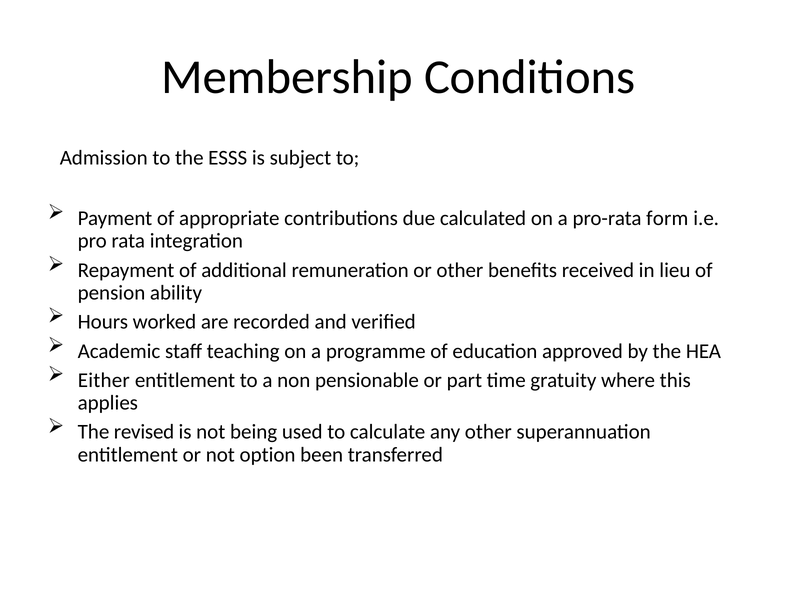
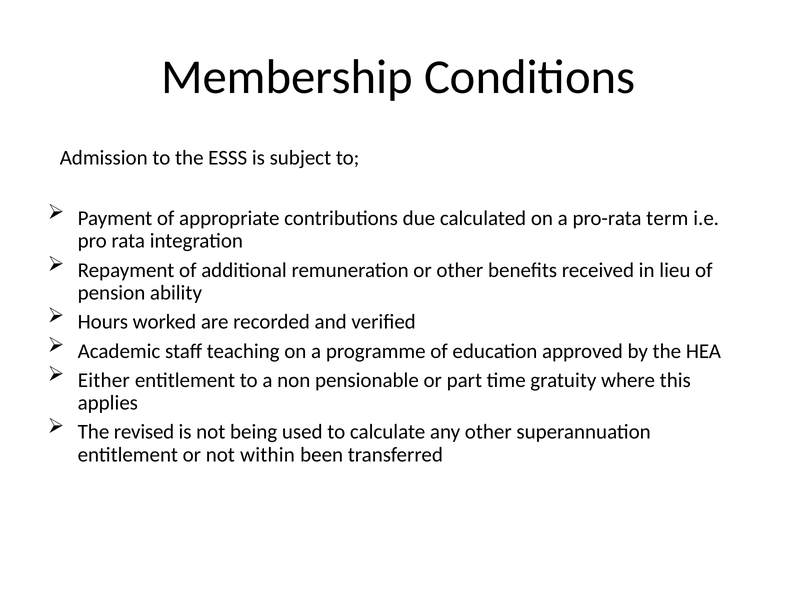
form: form -> term (667, 218)
option: option -> within (267, 455)
